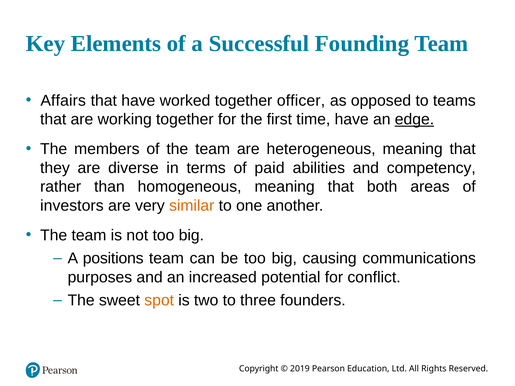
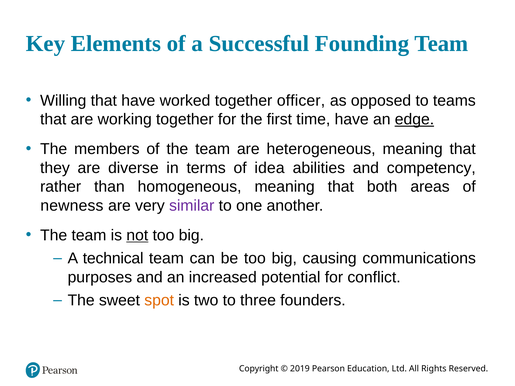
Affairs: Affairs -> Willing (63, 101)
paid: paid -> idea (270, 168)
investors: investors -> newness (72, 206)
similar colour: orange -> purple (192, 206)
not underline: none -> present (137, 235)
positions: positions -> technical (113, 259)
